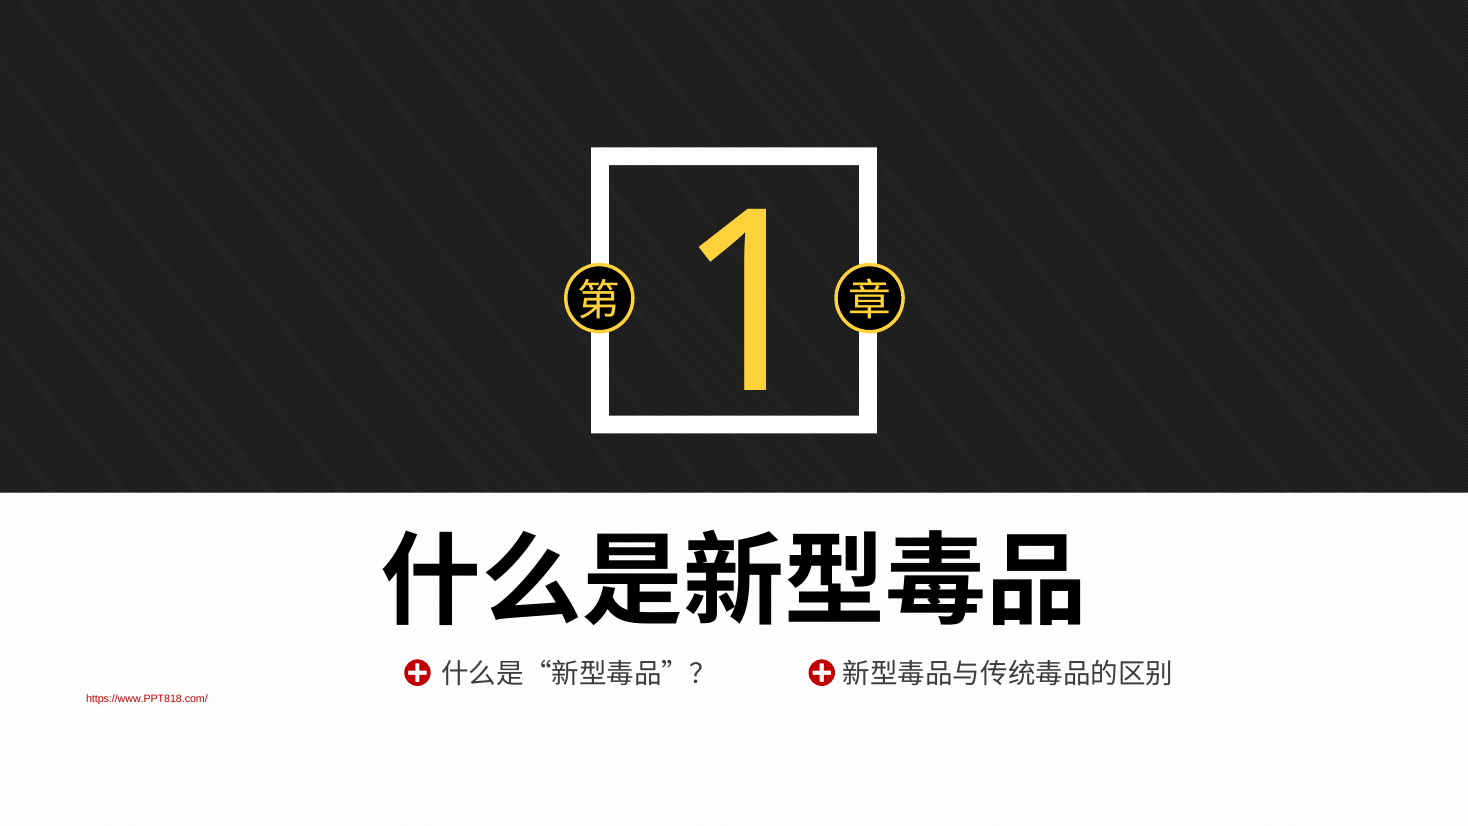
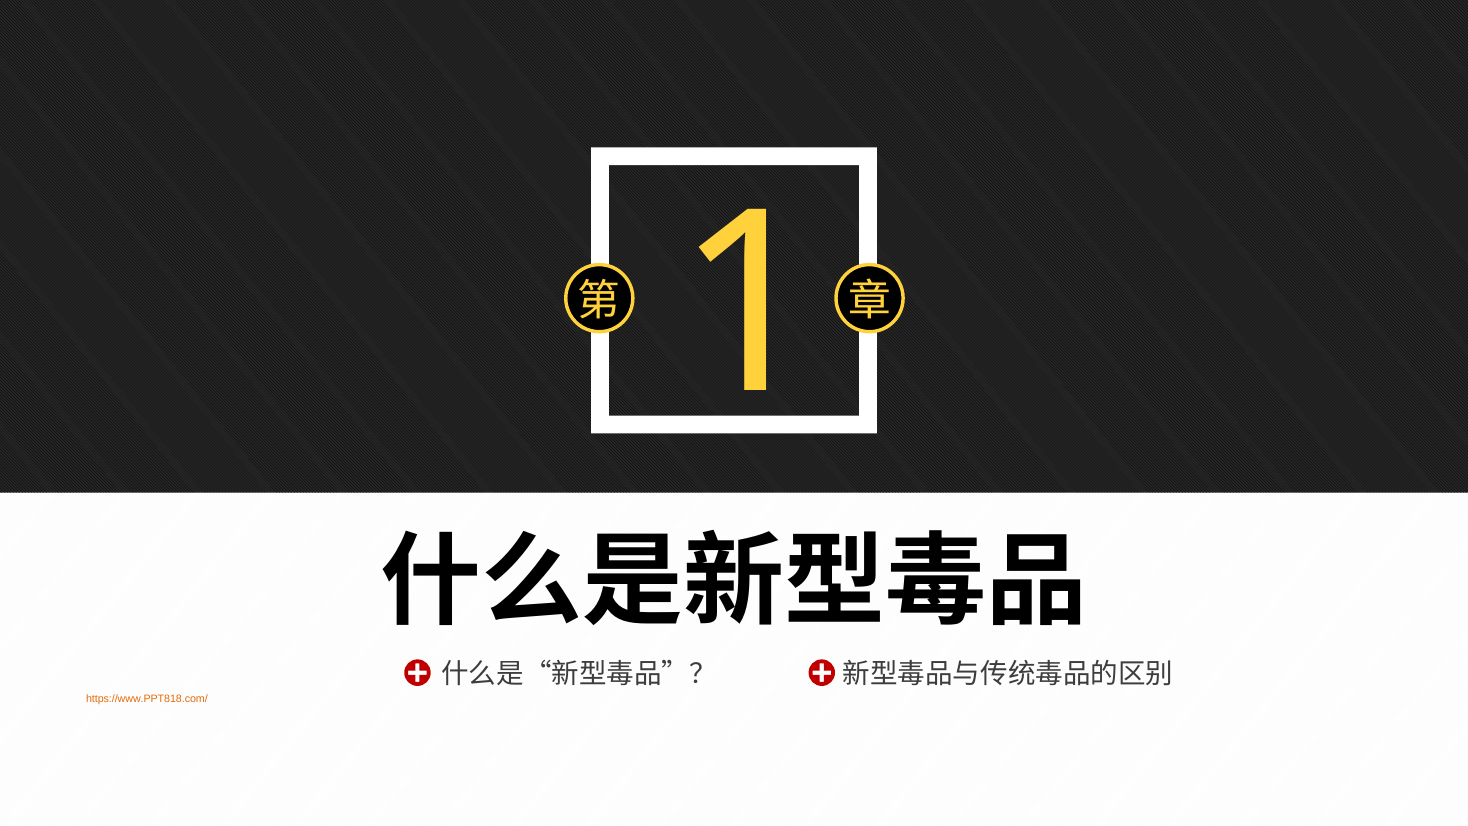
https://www.PPT818.com/ colour: red -> orange (147, 698)
